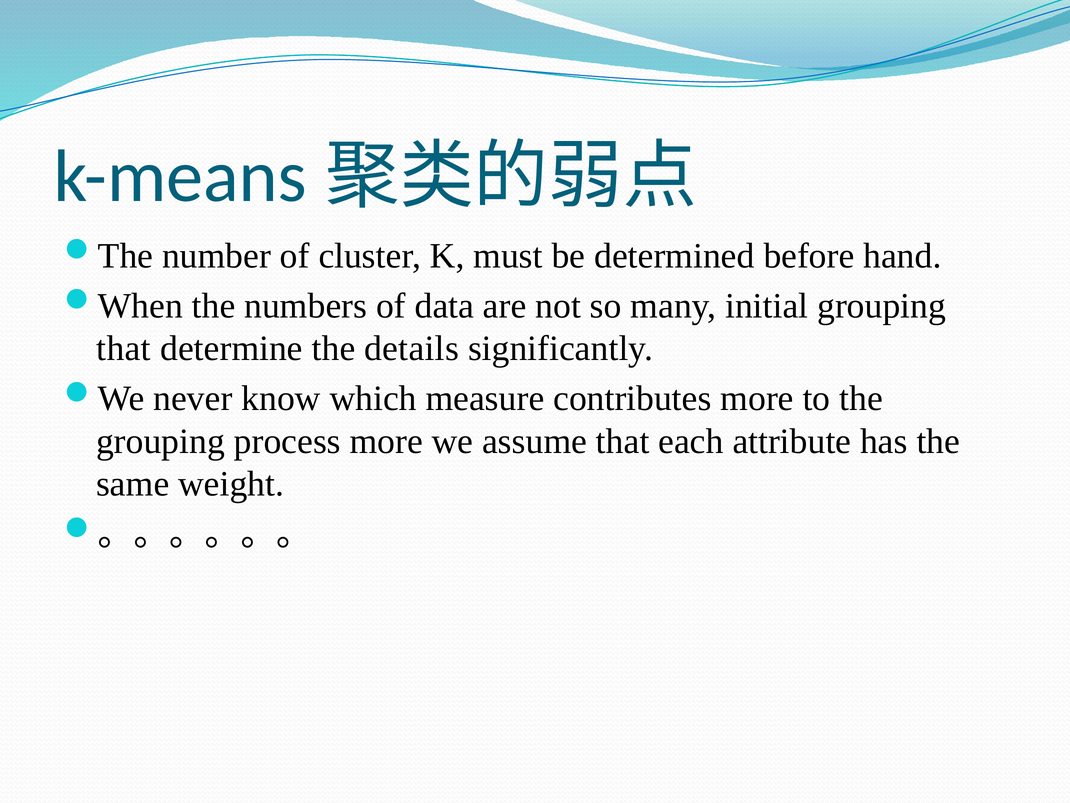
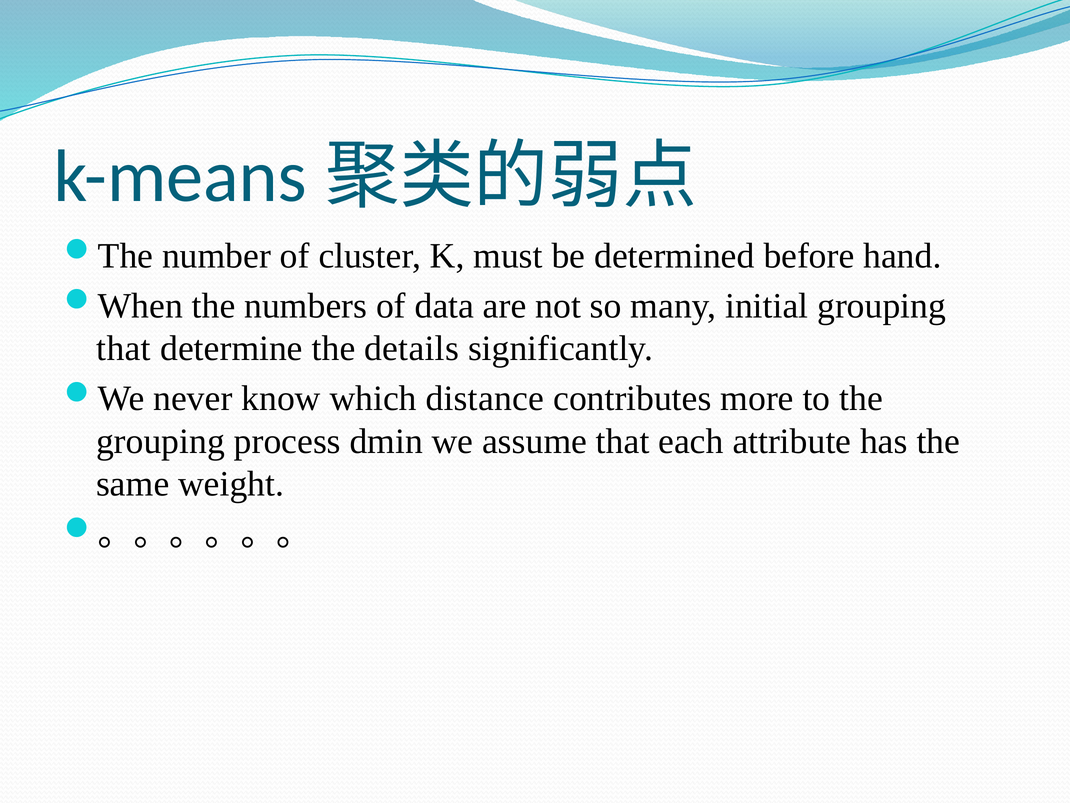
measure: measure -> distance (485, 398)
process more: more -> dmin (386, 441)
